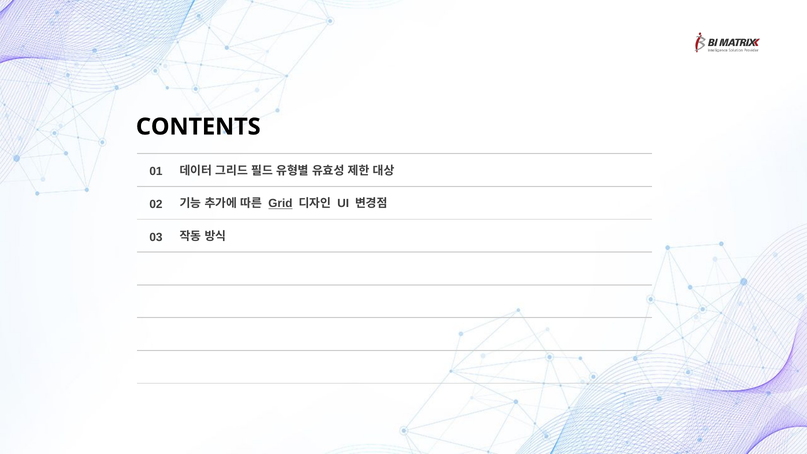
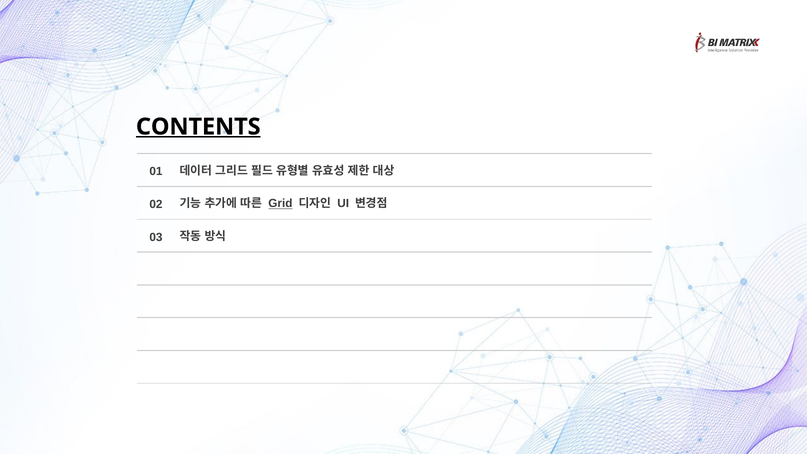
CONTENTS underline: none -> present (198, 127)
